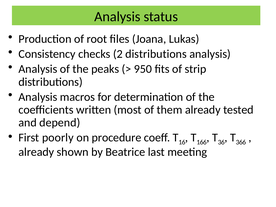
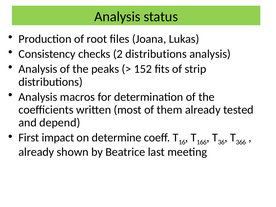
950: 950 -> 152 (143, 69)
poorly: poorly -> impact (58, 138)
procedure: procedure -> determine (117, 138)
